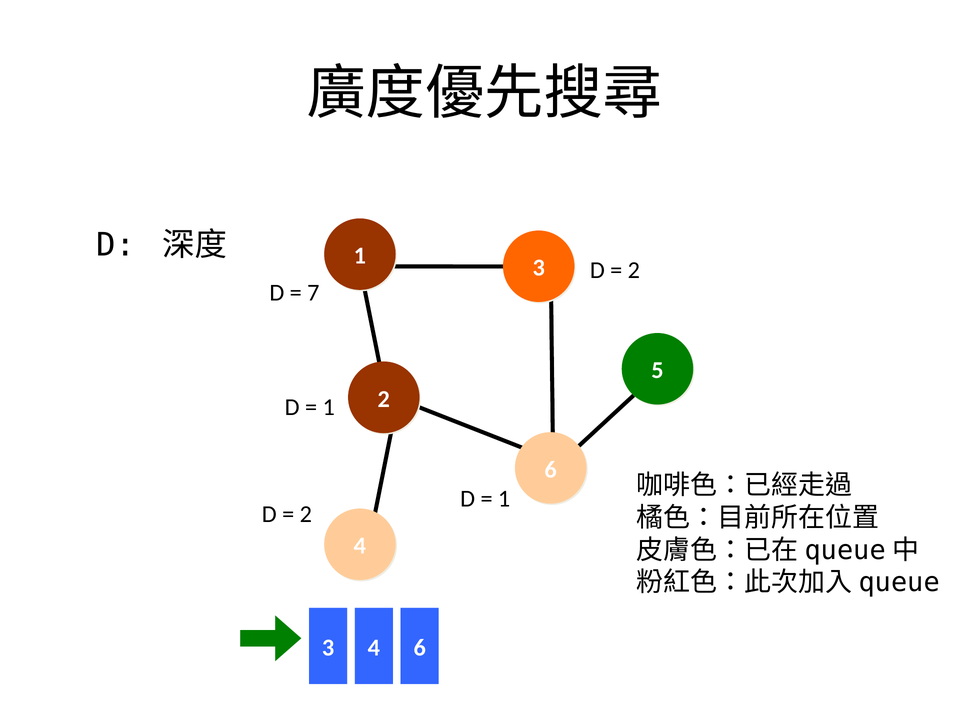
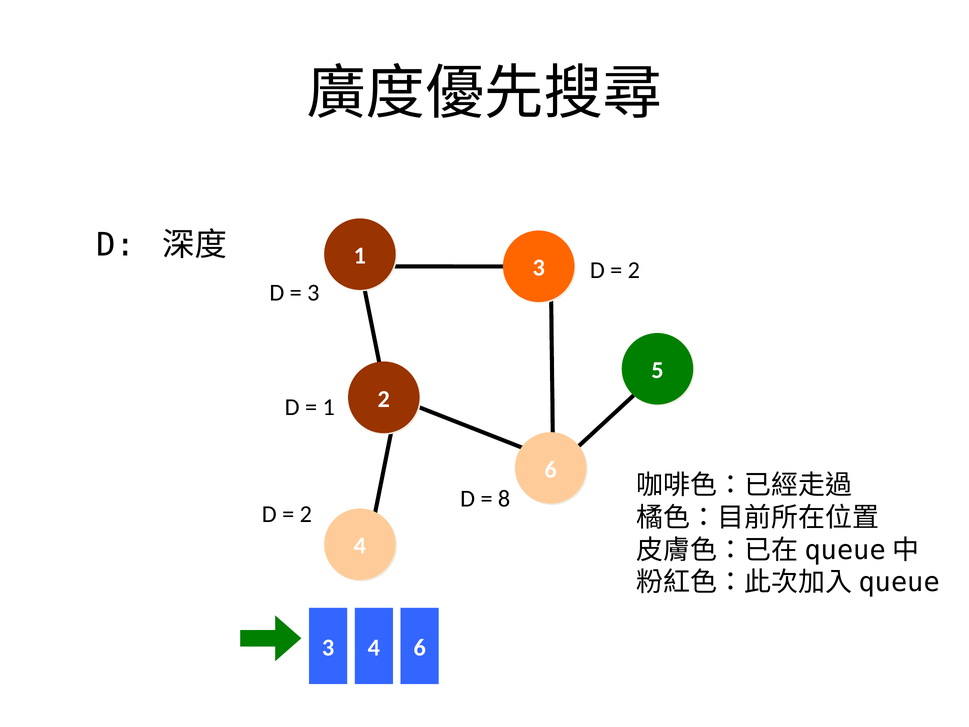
7: 7 -> 3 (313, 293)
1: 1 -> 8 (504, 499)
